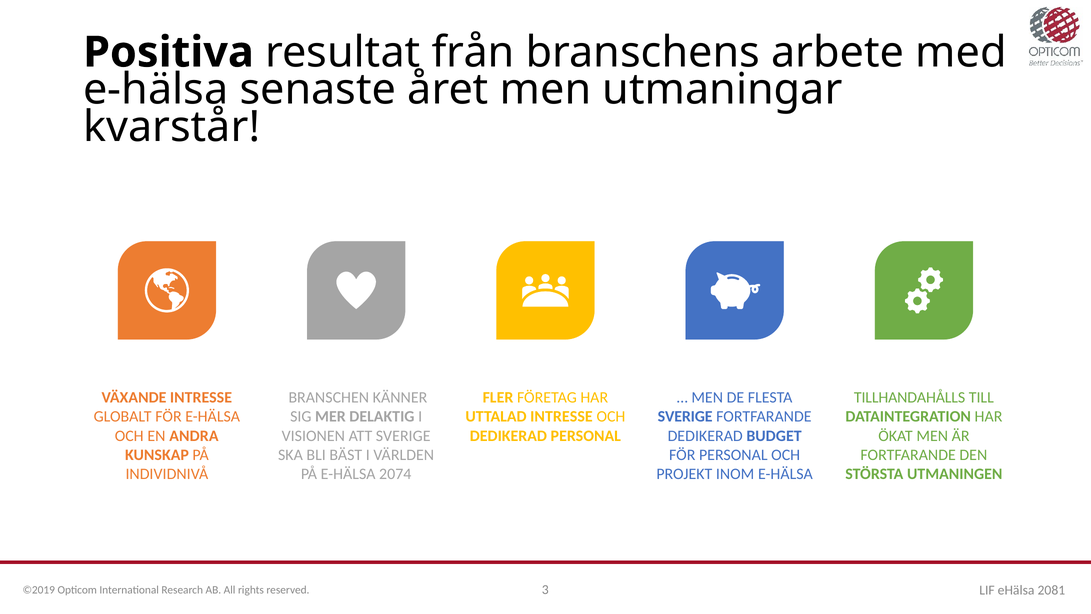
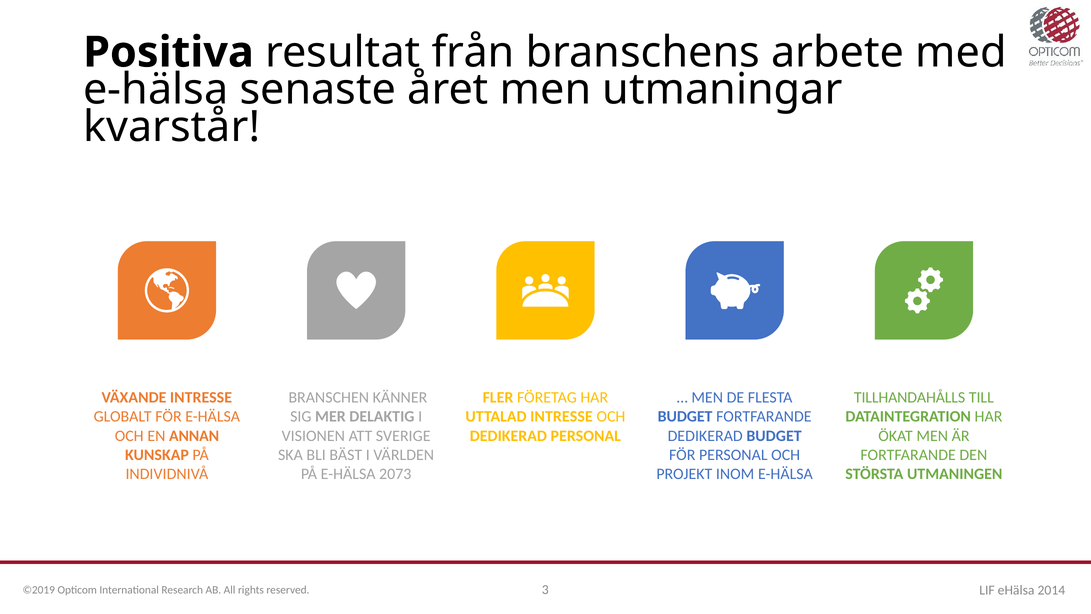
SVERIGE: SVERIGE -> BUDGET (685, 417)
ANDRA: ANDRA -> ANNAN (194, 436)
2074: 2074 -> 2073 (395, 474)
2081: 2081 -> 2014 (1051, 590)
